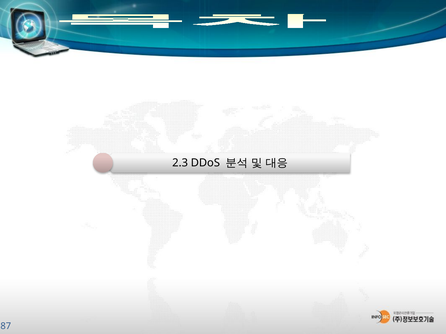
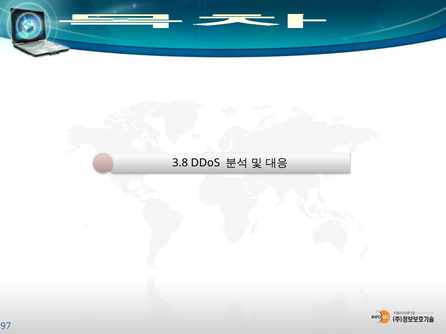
2.3: 2.3 -> 3.8 (180, 163)
87: 87 -> 97 (6, 327)
